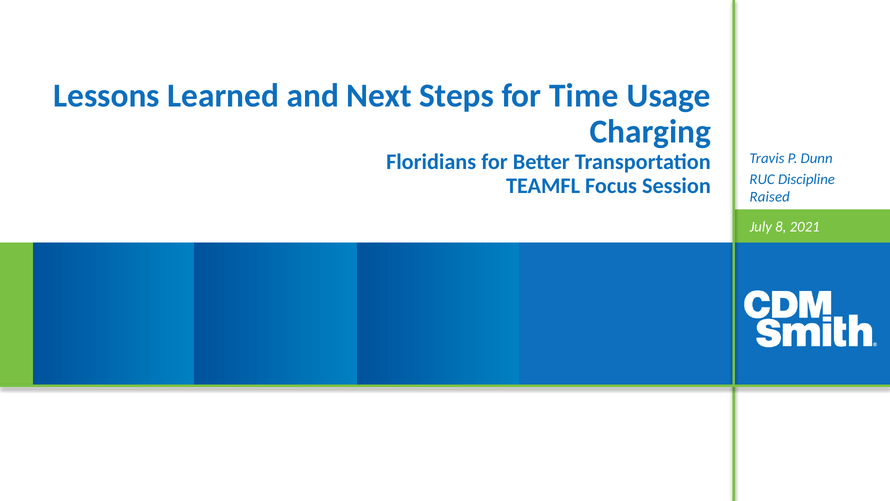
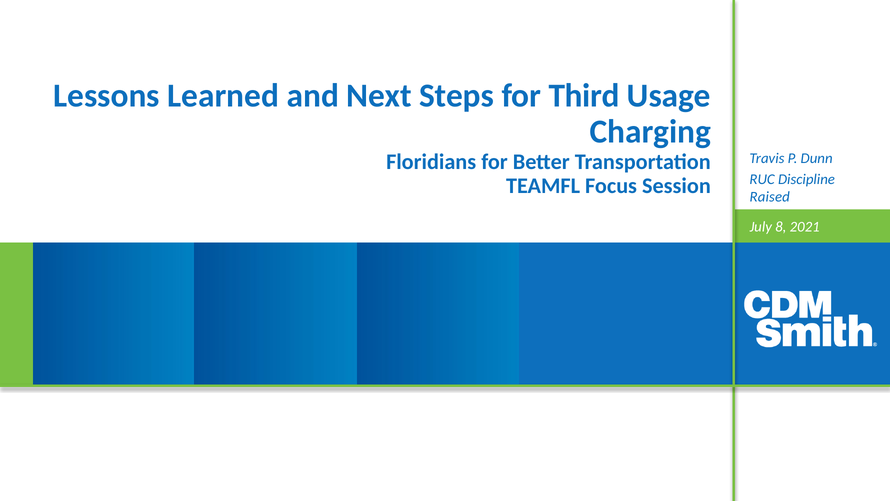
Time: Time -> Third (584, 95)
